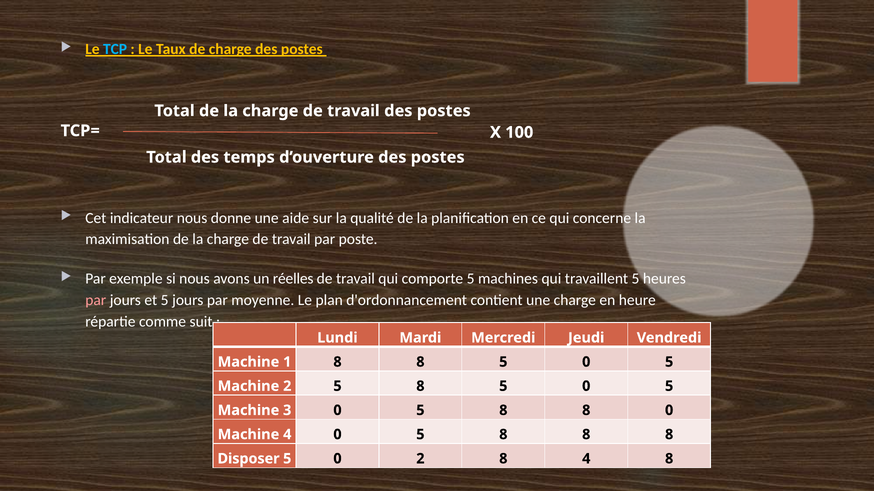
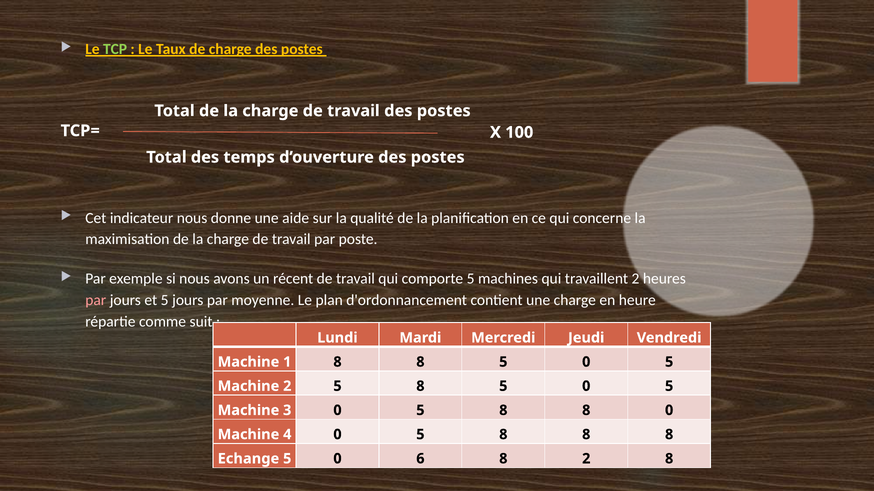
TCP colour: light blue -> light green (115, 49)
réelles: réelles -> récent (293, 279)
travaillent 5: 5 -> 2 (636, 279)
Disposer: Disposer -> Echange (248, 459)
0 2: 2 -> 6 (420, 459)
8 4: 4 -> 2 (586, 459)
